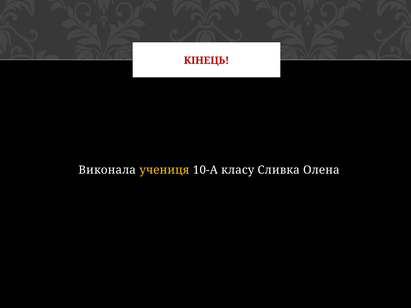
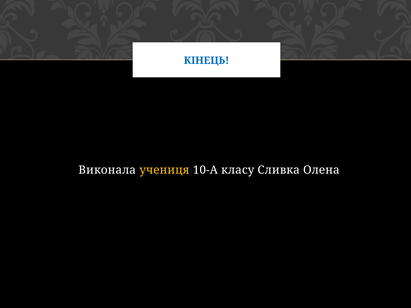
КІНЕЦЬ colour: red -> blue (206, 61)
